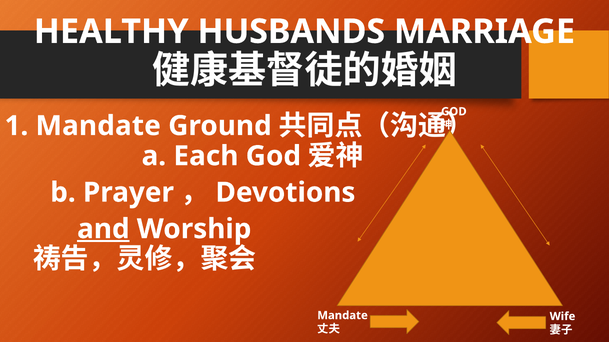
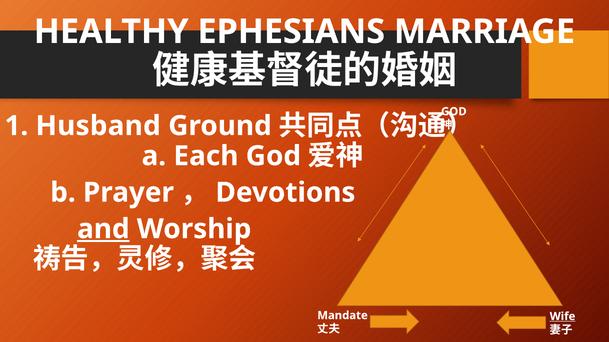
HUSBANDS: HUSBANDS -> EPHESIANS (291, 32)
1 Mandate: Mandate -> Husband (98, 126)
Wife underline: none -> present (563, 317)
